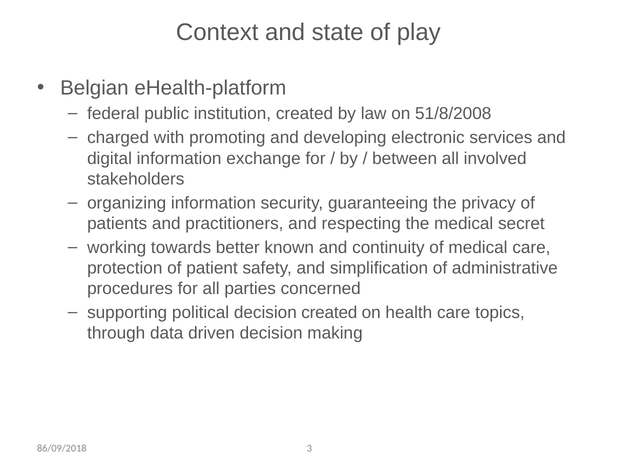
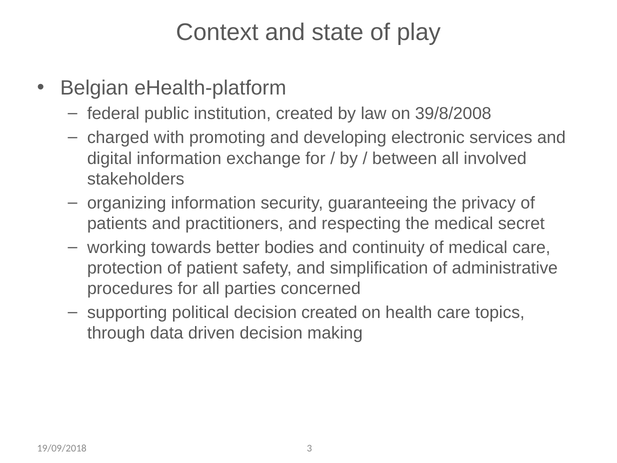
51/8/2008: 51/8/2008 -> 39/8/2008 (453, 114)
known: known -> bodies (289, 247)
86/09/2018: 86/09/2018 -> 19/09/2018 (62, 448)
